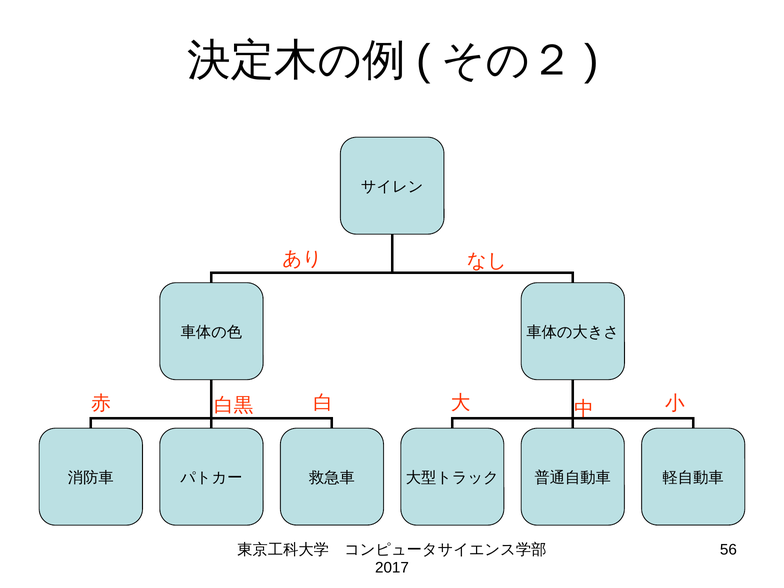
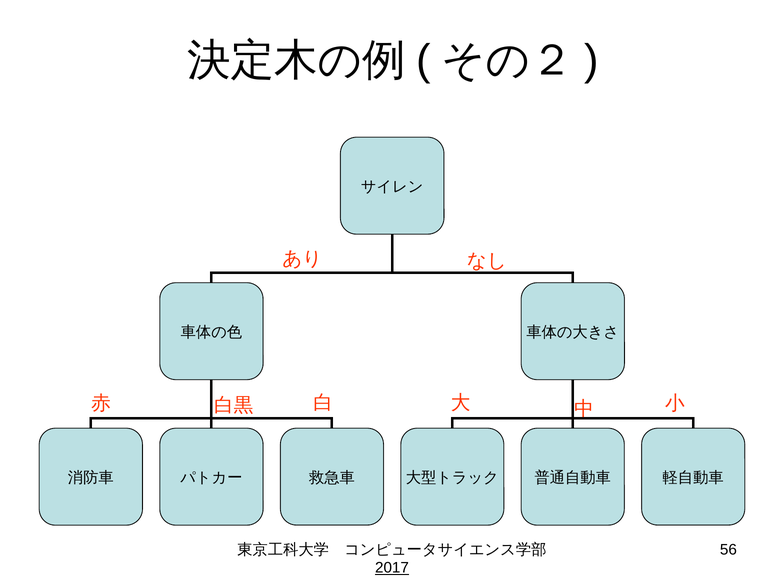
2017 underline: none -> present (392, 568)
